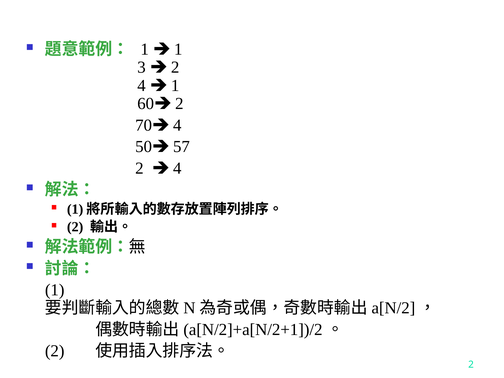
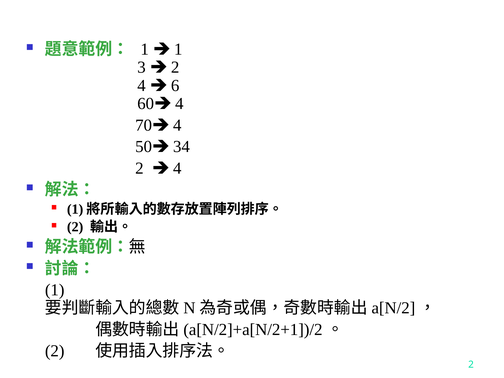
1: 1 -> 6 (175, 86)
2: 2 -> 4 (179, 104)
57: 57 -> 34 (181, 147)
